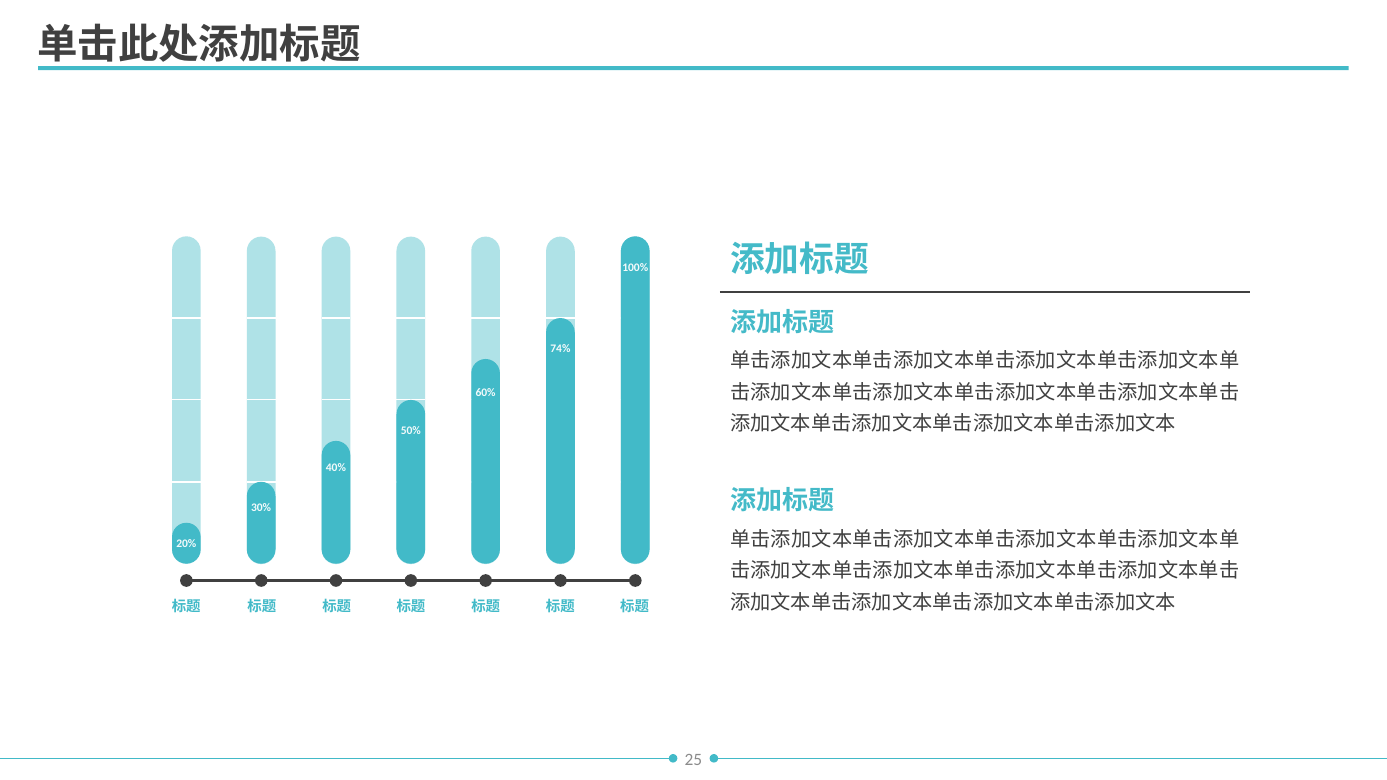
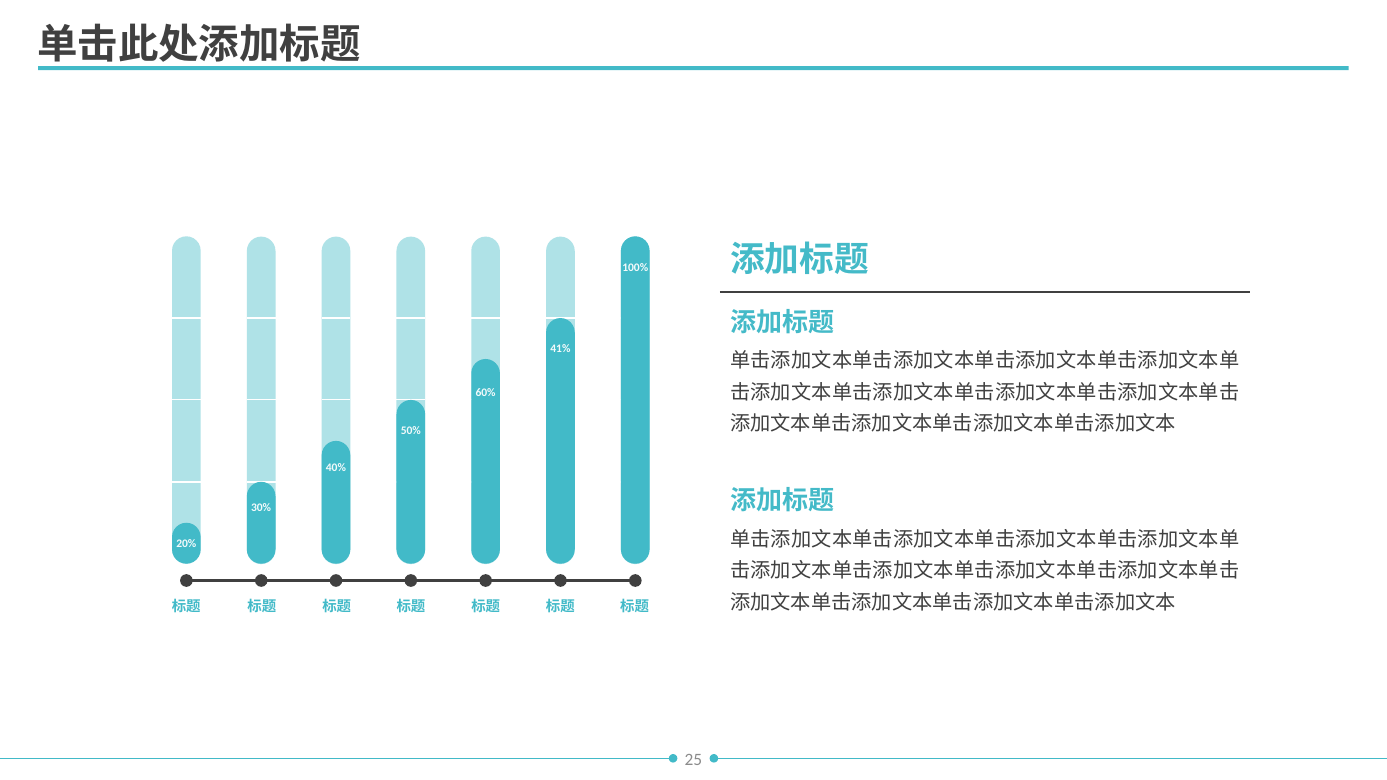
74%: 74% -> 41% (560, 349)
